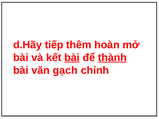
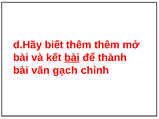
tiếp: tiếp -> biết (54, 45)
thêm hoàn: hoàn -> thêm (107, 45)
thành underline: present -> none (112, 58)
